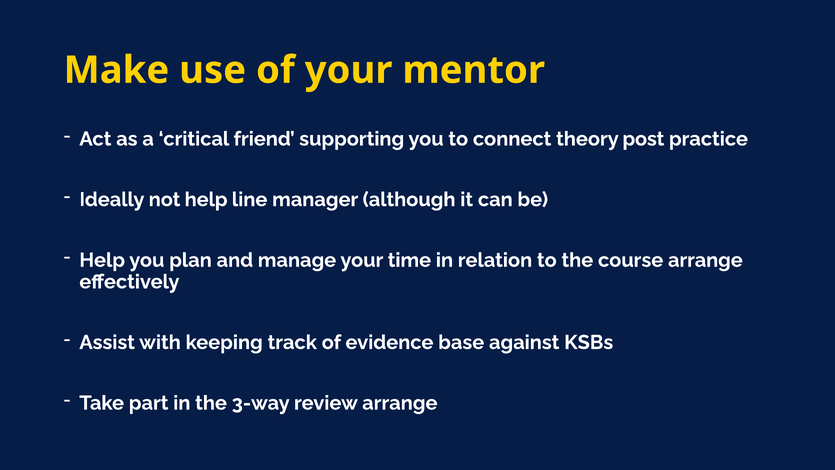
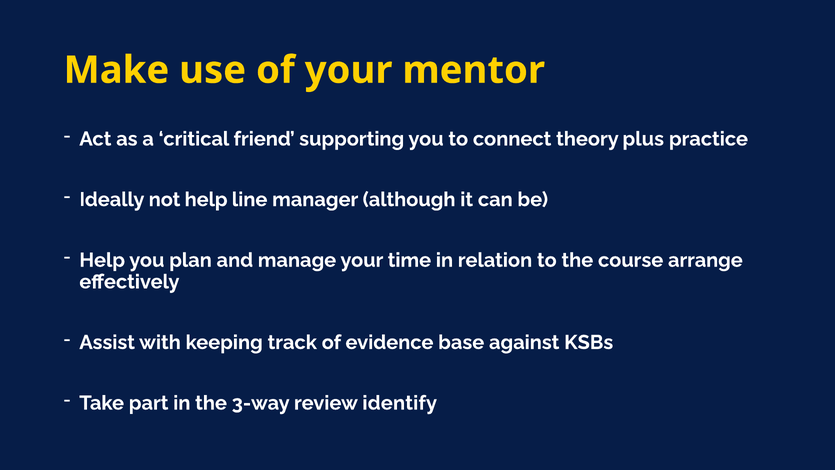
post: post -> plus (643, 139)
review arrange: arrange -> identify (400, 403)
